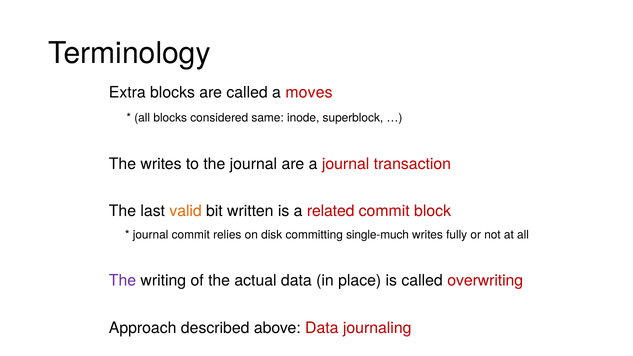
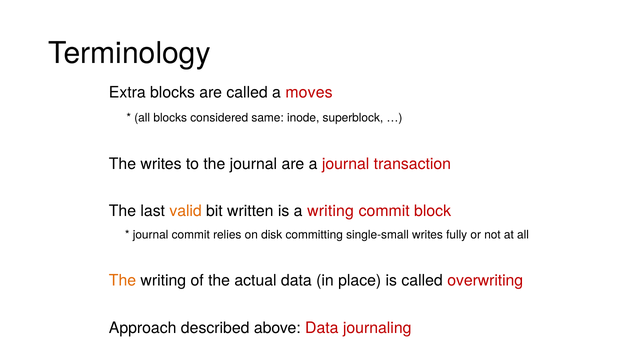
a related: related -> writing (331, 211)
single-much: single-much -> single-small (377, 235)
The colour: purple -> orange (122, 281)
